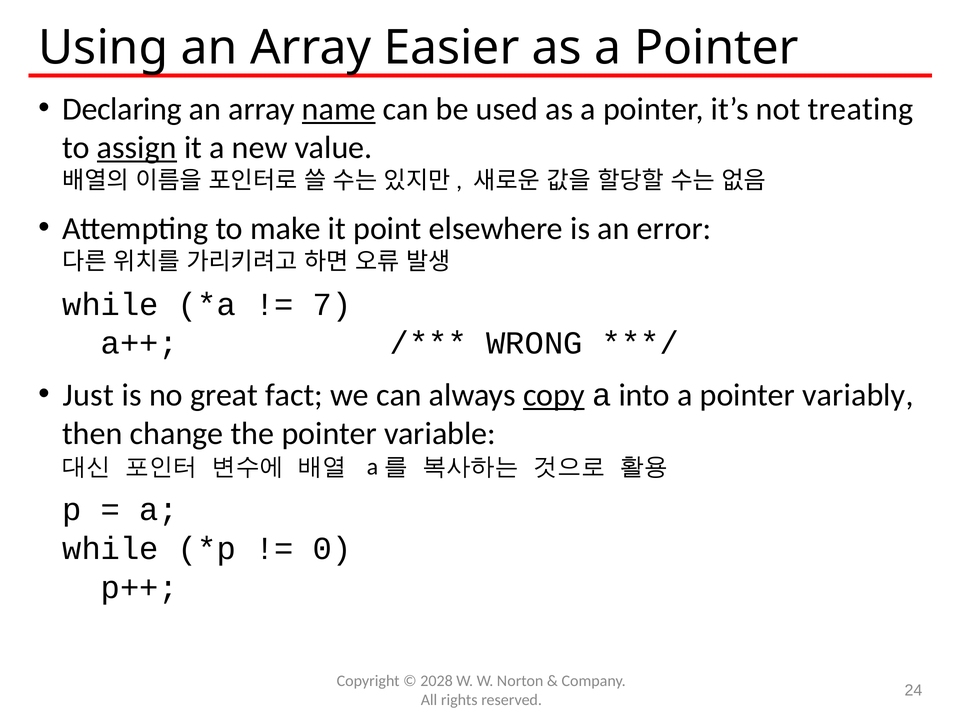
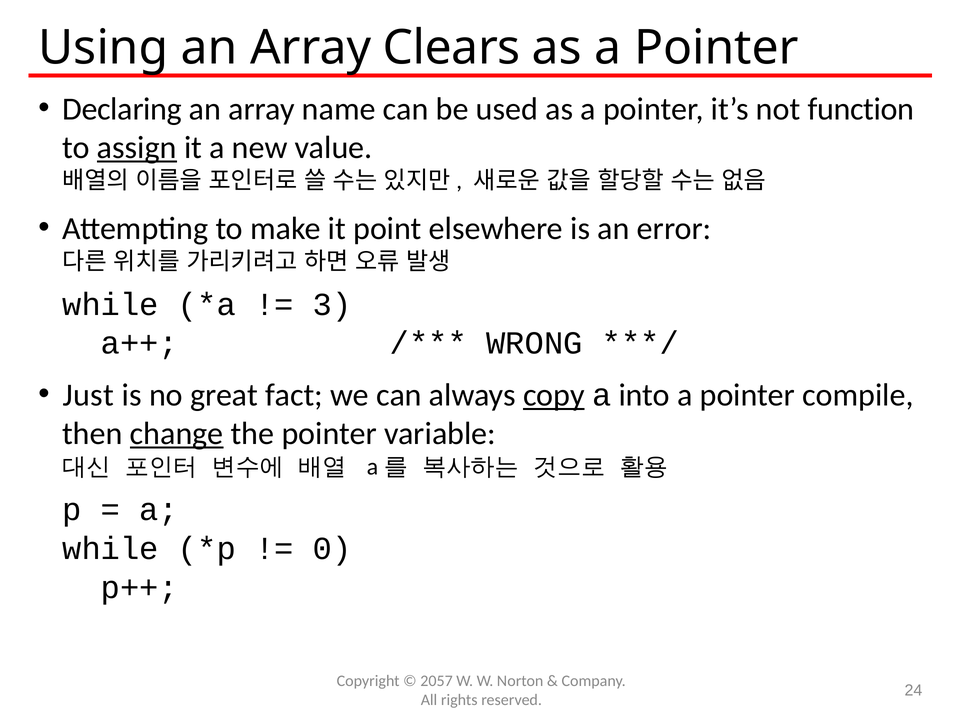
Easier: Easier -> Clears (452, 48)
name underline: present -> none (339, 109)
treating: treating -> function (861, 109)
7: 7 -> 3 (332, 304)
variably: variably -> compile (858, 395)
change underline: none -> present (177, 433)
2028: 2028 -> 2057 (437, 680)
